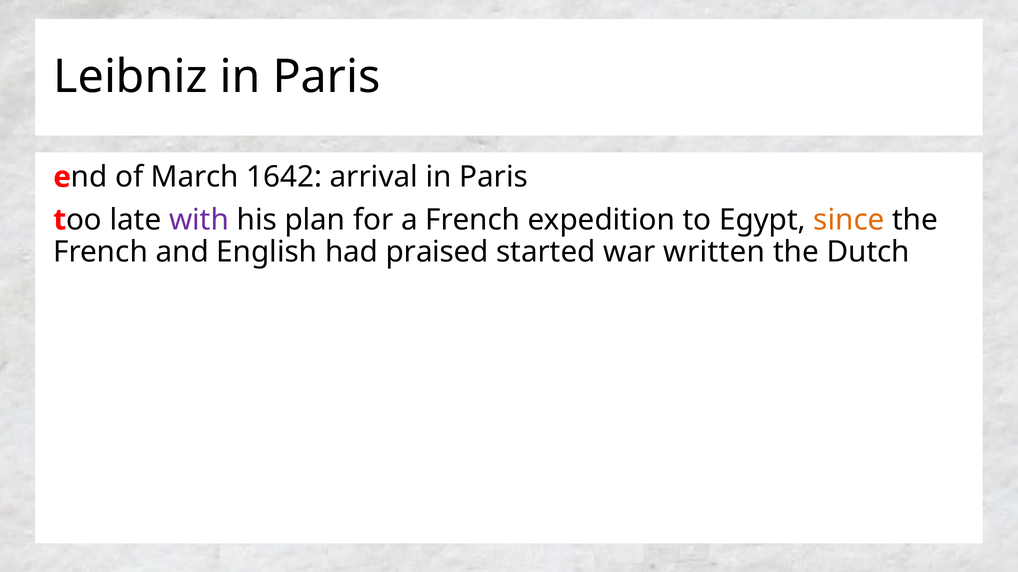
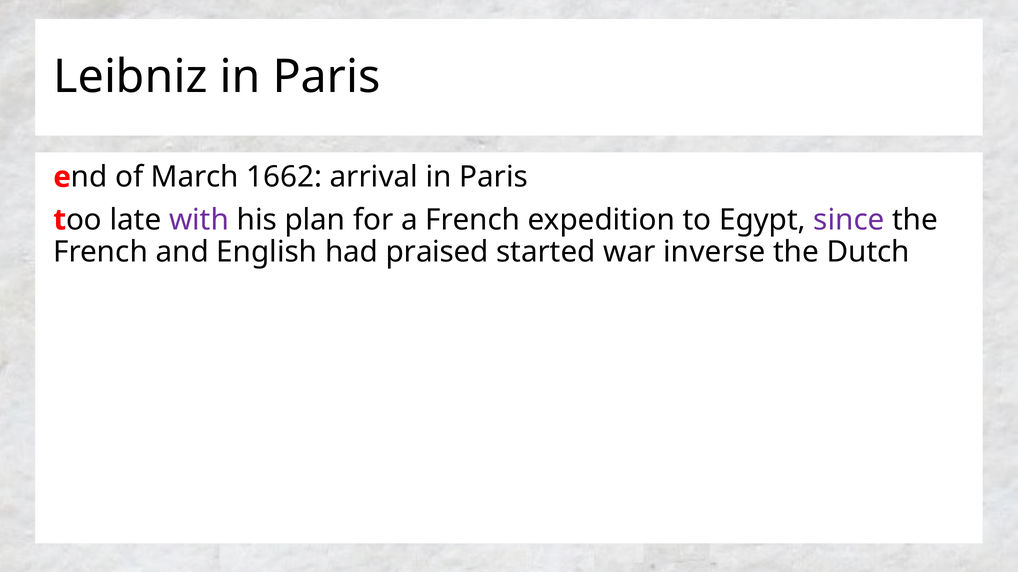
1642: 1642 -> 1662 (284, 177)
since colour: orange -> purple (849, 220)
written: written -> inverse (714, 252)
